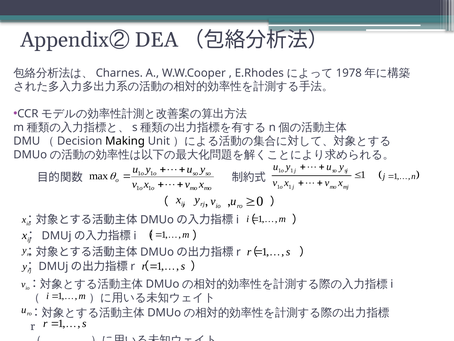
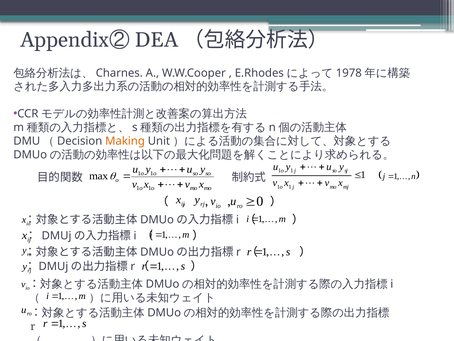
Making colour: black -> orange (125, 141)
